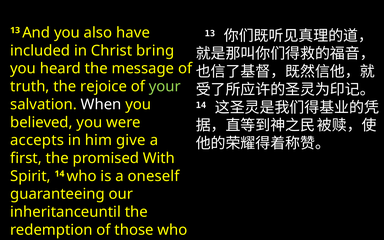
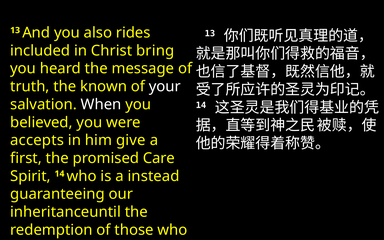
have: have -> rides (133, 33)
rejoice: rejoice -> known (104, 86)
your colour: light green -> white (165, 86)
With: With -> Care (159, 158)
oneself: oneself -> instead (154, 176)
